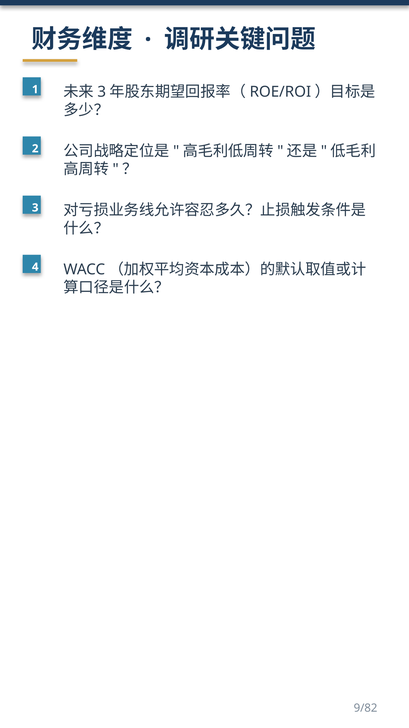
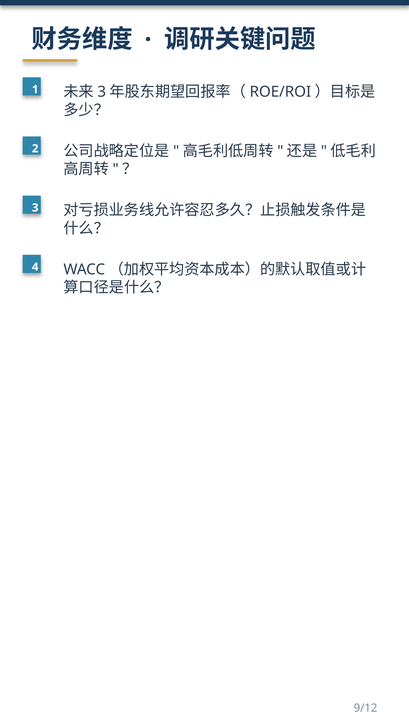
9/82: 9/82 -> 9/12 (366, 707)
